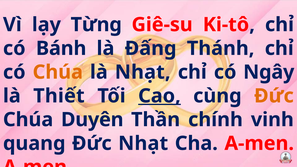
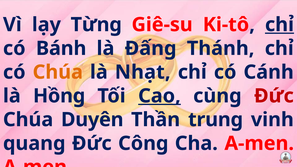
chỉ underline: none -> present (279, 25)
Ngây: Ngây -> Cánh (269, 72)
Thiết: Thiết -> Hồng (59, 96)
Đức colour: orange -> red (274, 96)
chính: chính -> trung (216, 120)
Đức Nhạt: Nhạt -> Công (143, 143)
